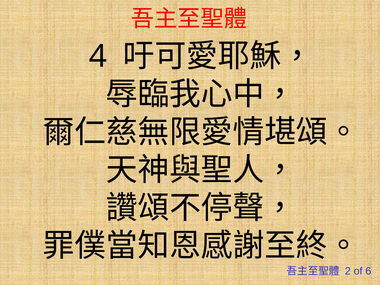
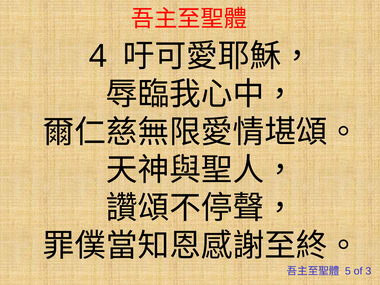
2: 2 -> 5 (348, 271)
6: 6 -> 3 (368, 271)
